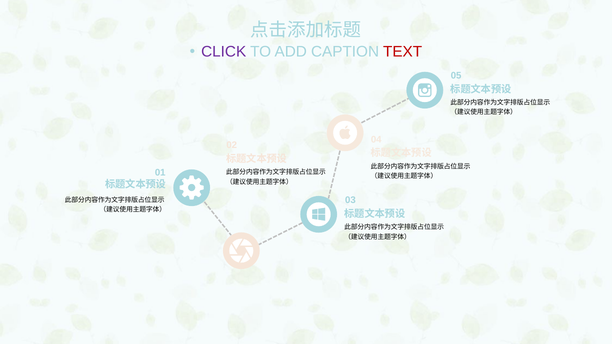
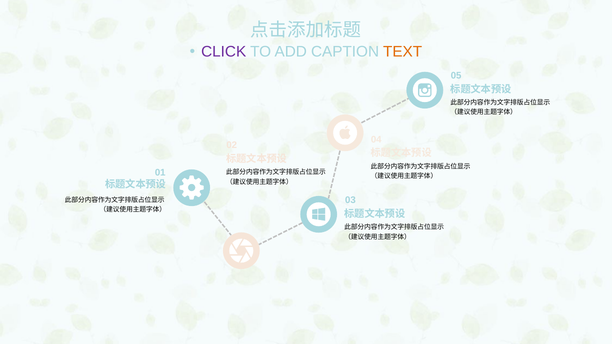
TEXT colour: red -> orange (403, 52)
